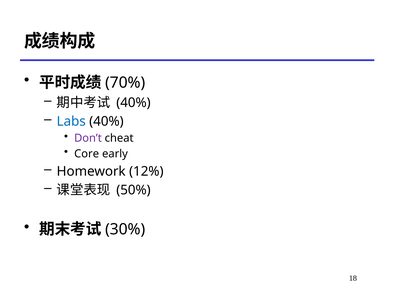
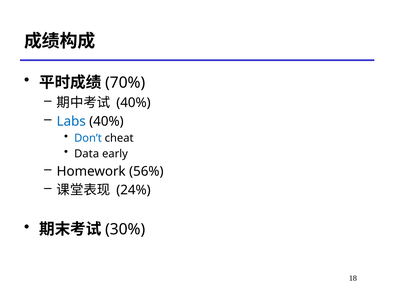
Don’t colour: purple -> blue (88, 138)
Core: Core -> Data (87, 154)
12%: 12% -> 56% (146, 171)
50%: 50% -> 24% (133, 190)
